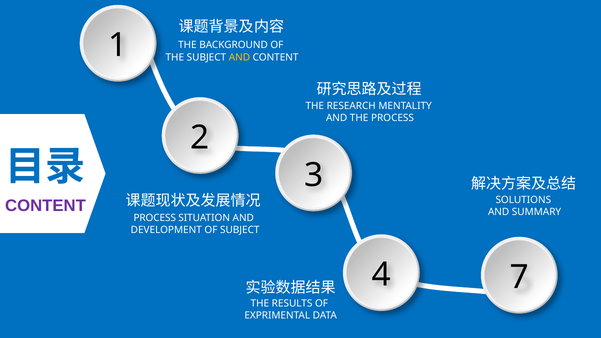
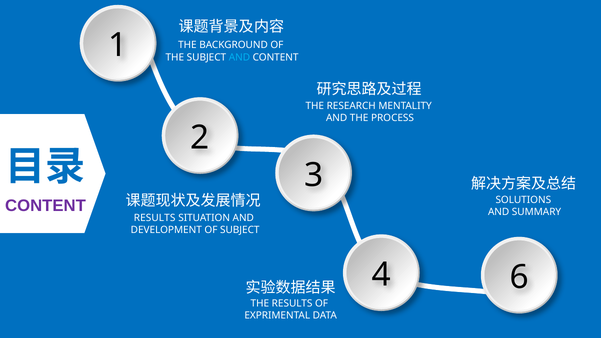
AND colour: yellow -> light blue (239, 57)
PROCESS: PROCESS -> RESULTS (155, 218)
7: 7 -> 6 (519, 277)
